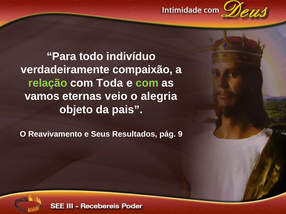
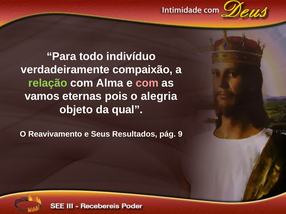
Toda: Toda -> Alma (110, 83)
com colour: light green -> pink (147, 83)
veio: veio -> pois (116, 97)
pais: pais -> qual (127, 110)
